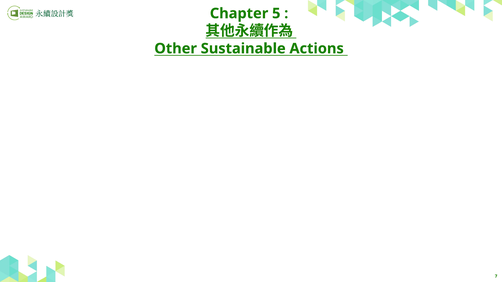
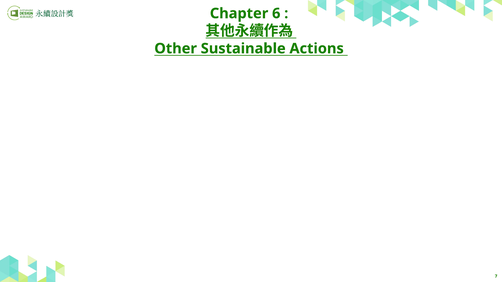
5: 5 -> 6 (276, 13)
